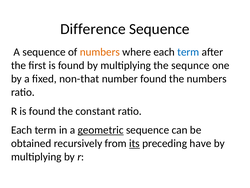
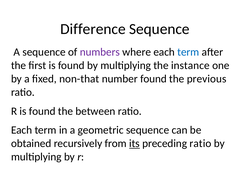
numbers colour: orange -> purple (100, 52)
sequnce: sequnce -> instance (190, 65)
the numbers: numbers -> previous (207, 79)
constant: constant -> between (95, 111)
geometric underline: present -> none (101, 130)
preceding have: have -> ratio (200, 143)
